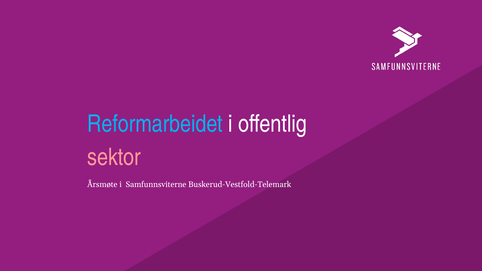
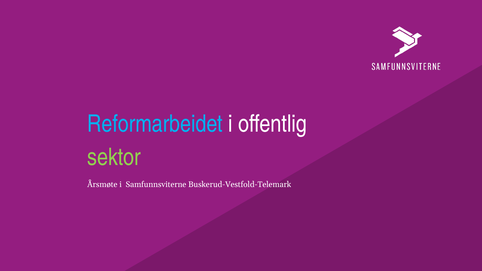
sektor colour: pink -> light green (114, 157)
